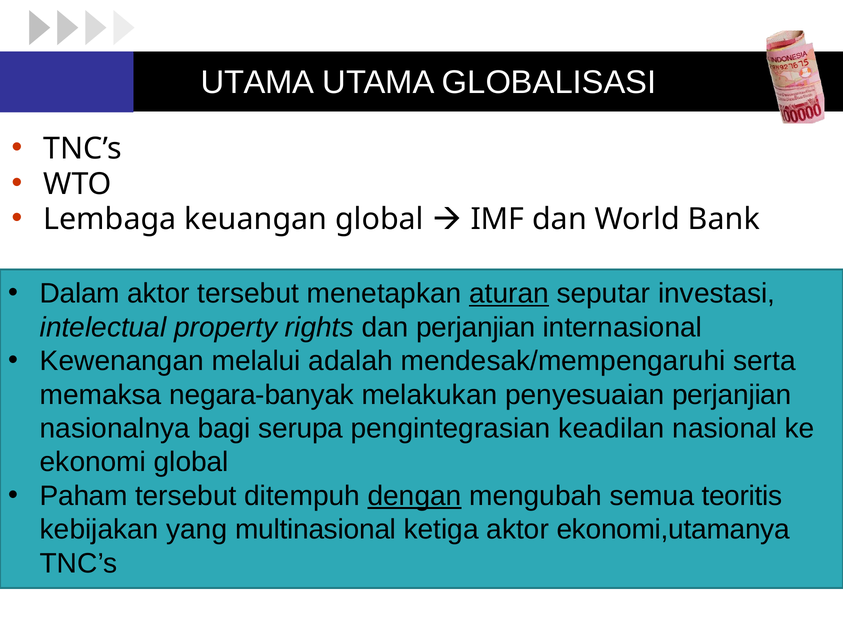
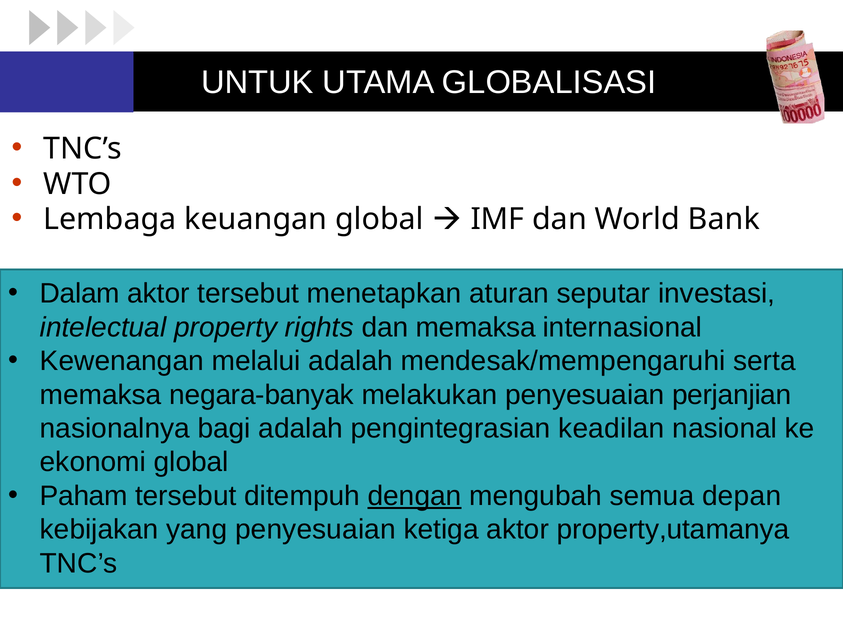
UTAMA: UTAMA -> UNTUK (257, 83)
aturan underline: present -> none (509, 294)
dan perjanjian: perjanjian -> memaksa (476, 328)
bagi serupa: serupa -> adalah (301, 429)
teoritis: teoritis -> depan (742, 496)
yang multinasional: multinasional -> penyesuaian (315, 530)
ekonomi,utamanya: ekonomi,utamanya -> property,utamanya (673, 530)
